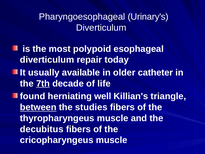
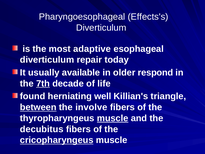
Urinary's: Urinary's -> Effects's (148, 17)
polypoid: polypoid -> adaptive (92, 49)
catheter: catheter -> respond (155, 72)
studies: studies -> involve (91, 107)
muscle underline: none -> present (113, 118)
cricopharyngeus underline: none -> present (57, 140)
